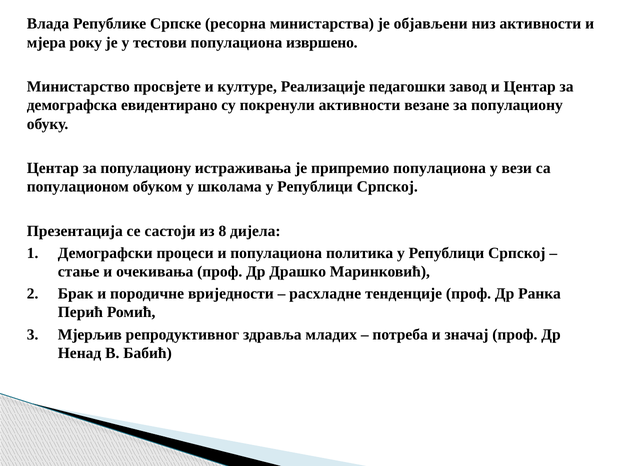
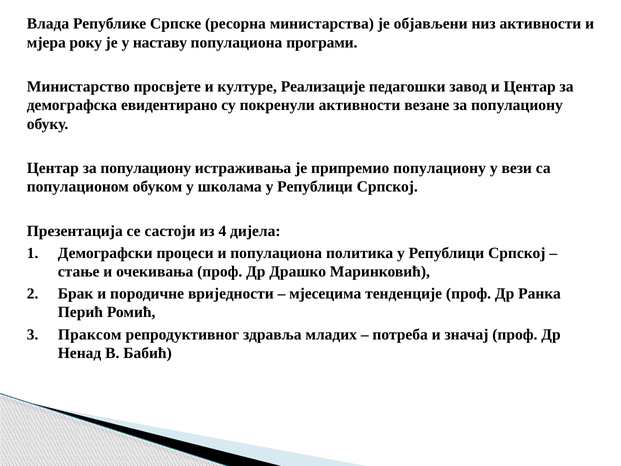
тестови: тестови -> наставу (160, 42)
извршено: извршено -> програми (322, 42)
припремио популациона: популациона -> популациону (440, 168)
8: 8 -> 4 (222, 231)
расхладне: расхладне -> мјесецима (325, 294)
Мјерљив: Мјерљив -> Праксом (90, 334)
